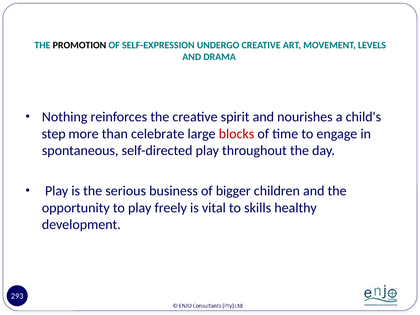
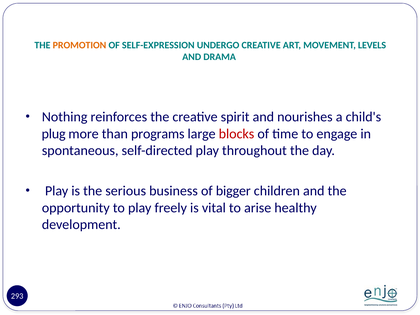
PROMOTION colour: black -> orange (79, 45)
step: step -> plug (54, 134)
celebrate: celebrate -> programs (158, 134)
skills: skills -> arise (258, 208)
